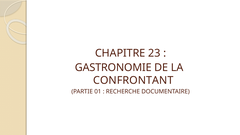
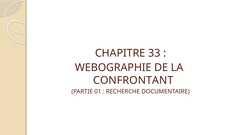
23: 23 -> 33 (154, 53)
GASTRONOMIE: GASTRONOMIE -> WEBOGRAPHIE (113, 67)
